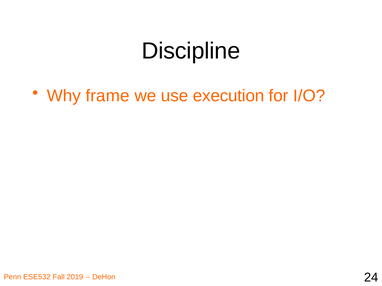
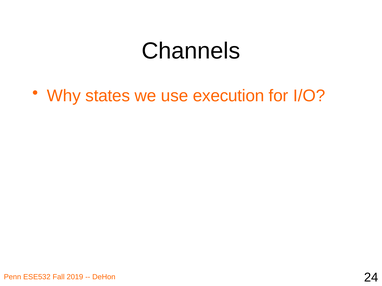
Discipline: Discipline -> Channels (191, 51)
frame: frame -> states (108, 96)
